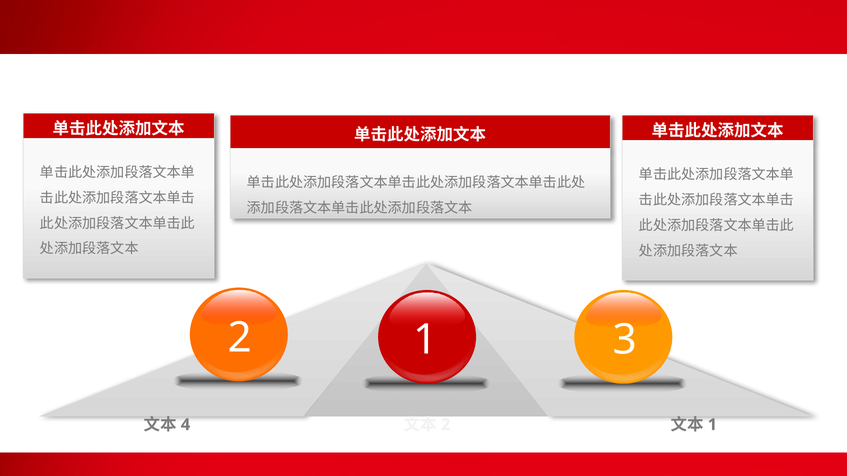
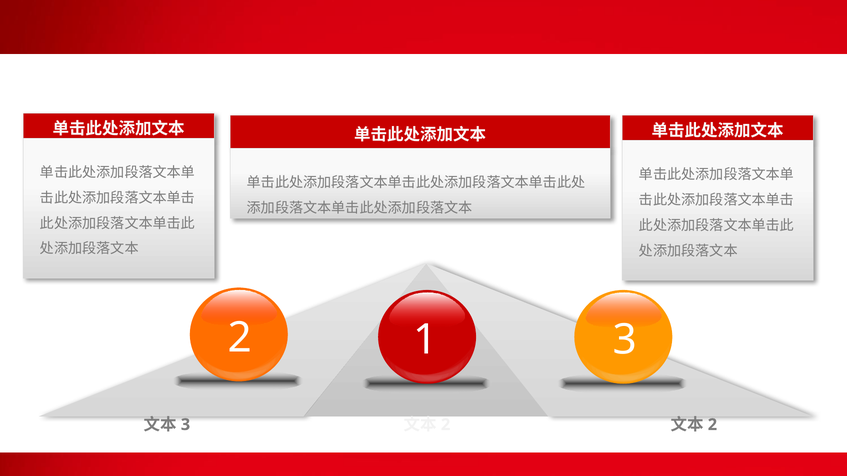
4: 4 -> 3 (186, 425)
1: 1 -> 2 (712, 425)
